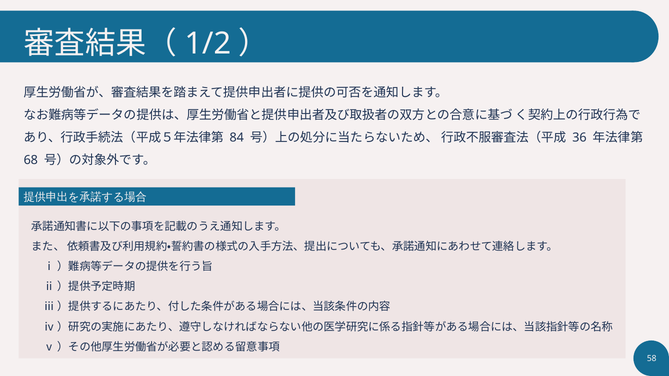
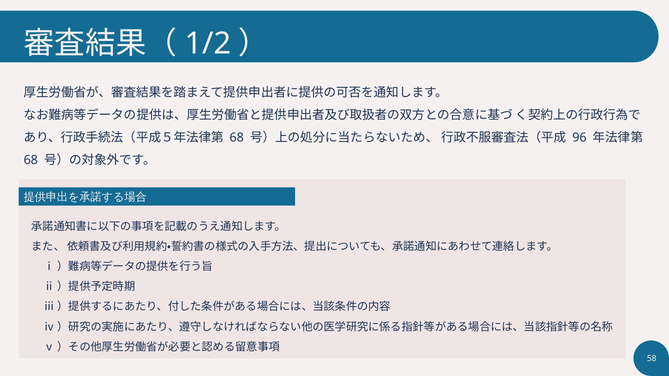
84: 84 -> 68 (237, 138)
36: 36 -> 96 (580, 138)
